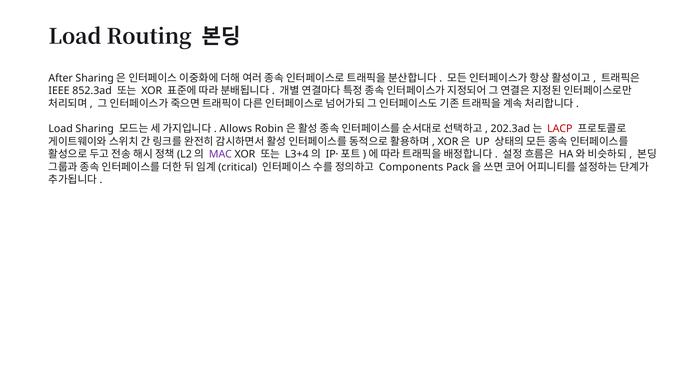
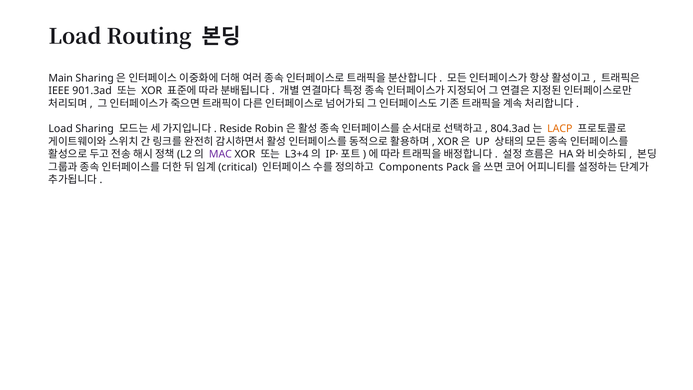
After: After -> Main (61, 78)
852.3ad: 852.3ad -> 901.3ad (92, 91)
Allows: Allows -> Reside (236, 129)
202.3ad: 202.3ad -> 804.3ad (510, 129)
LACP colour: red -> orange (560, 129)
